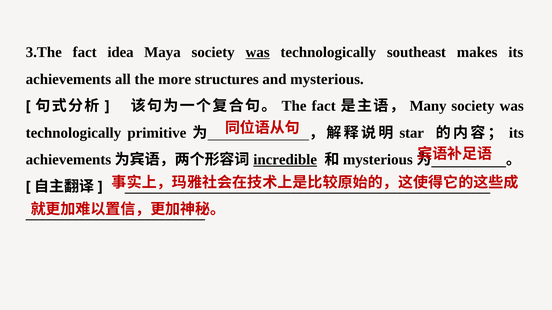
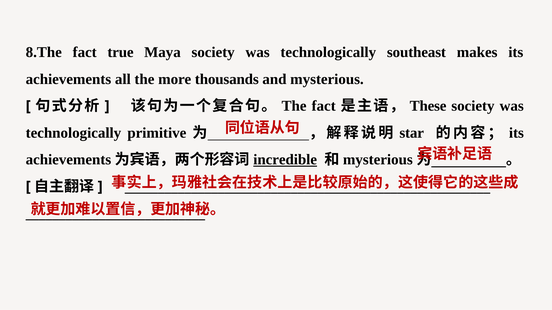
3.The: 3.The -> 8.The (44, 52)
idea: idea -> true (121, 52)
was underline: present -> none (258, 52)
structures: structures -> thousands (227, 79)
Many: Many -> These (428, 106)
